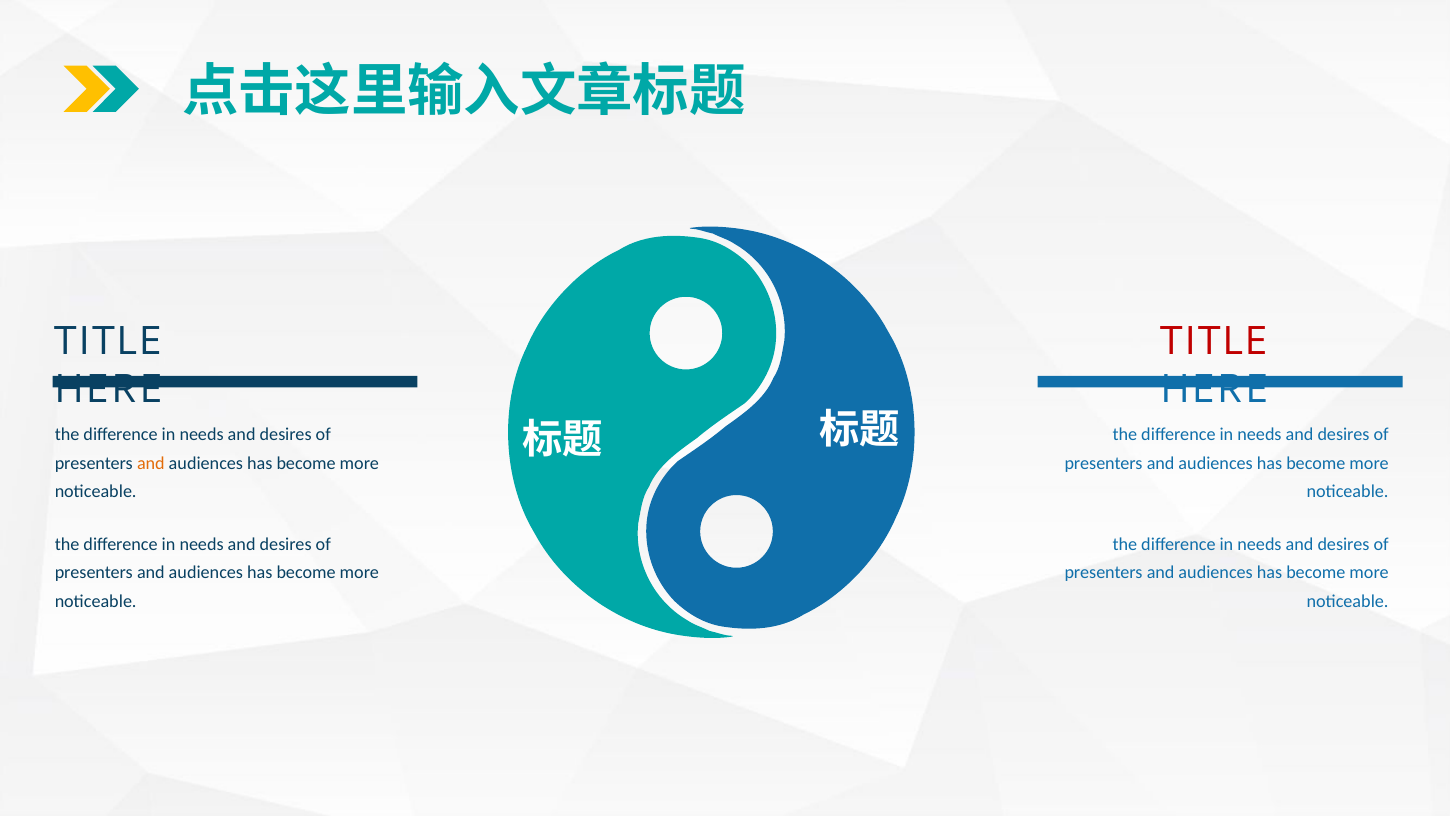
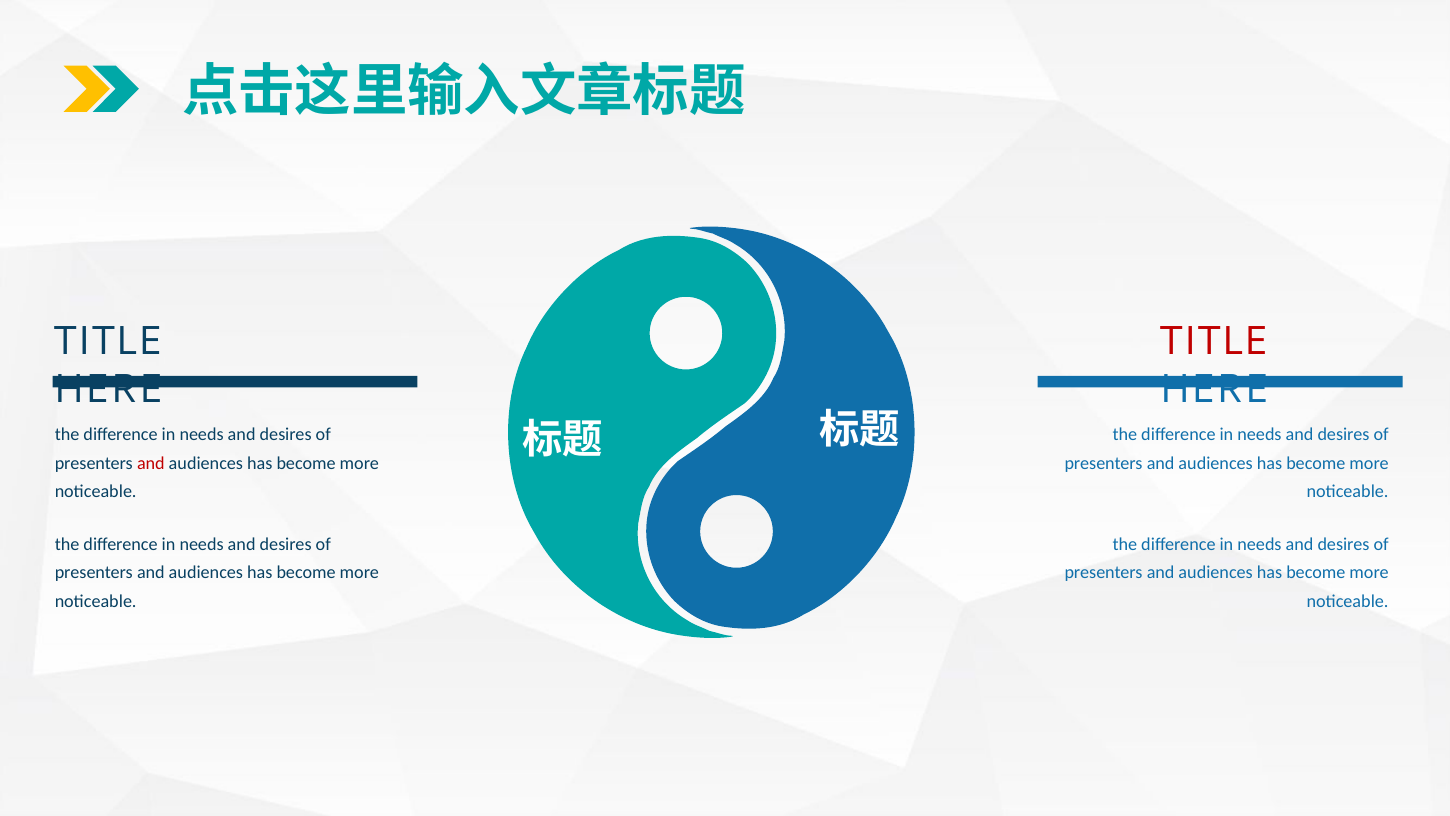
and colour: orange -> red (151, 463)
